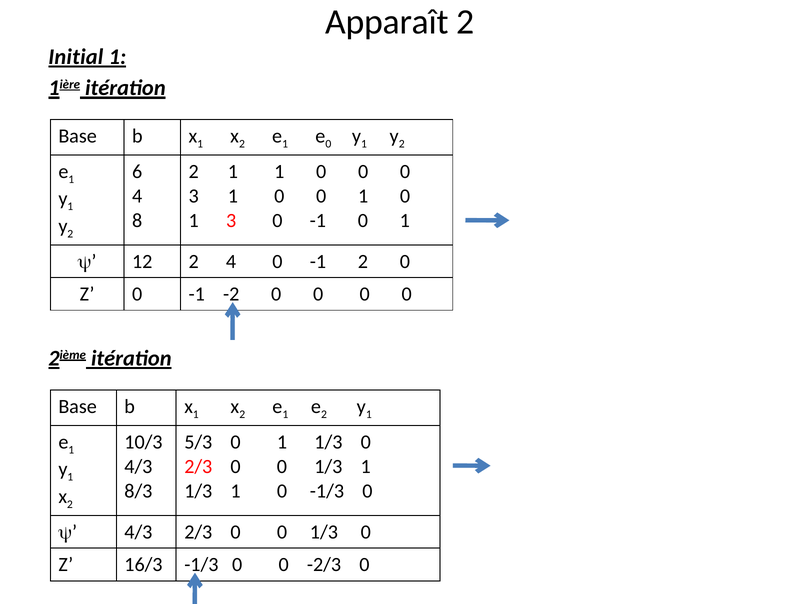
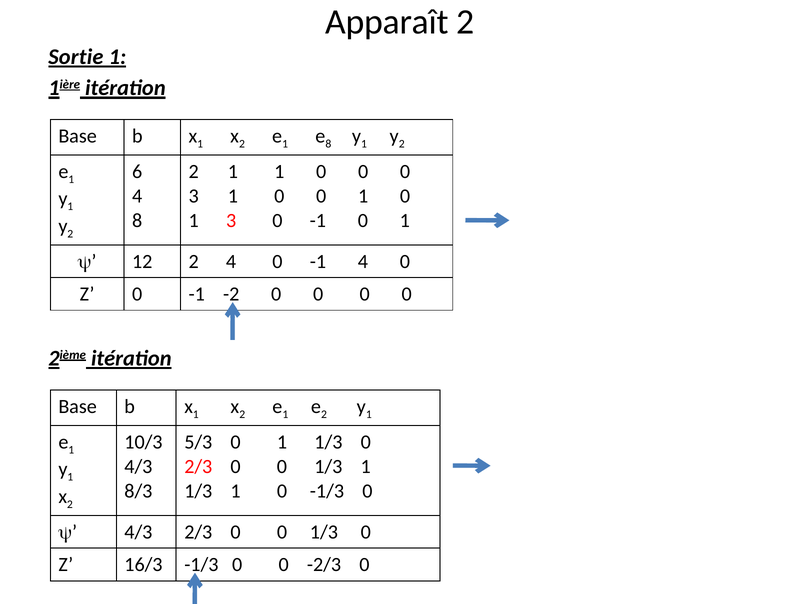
Initial: Initial -> Sortie (76, 57)
0: 0 -> 8 (328, 144)
-1 2: 2 -> 4 (363, 261)
